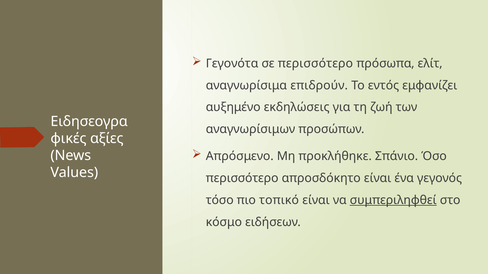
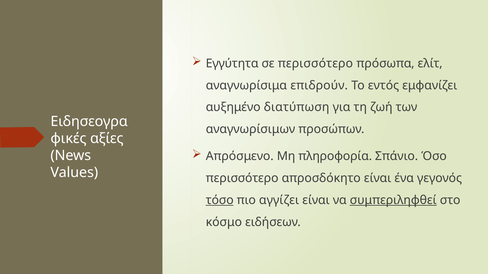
Γεγονότα: Γεγονότα -> Εγγύτητα (232, 64)
εκδηλώσεις: εκδηλώσεις -> διατύπωση (297, 108)
προκλήθηκε: προκλήθηκε -> πληροφορία (335, 157)
τόσο underline: none -> present (220, 200)
τοπικό: τοπικό -> αγγίζει (279, 200)
